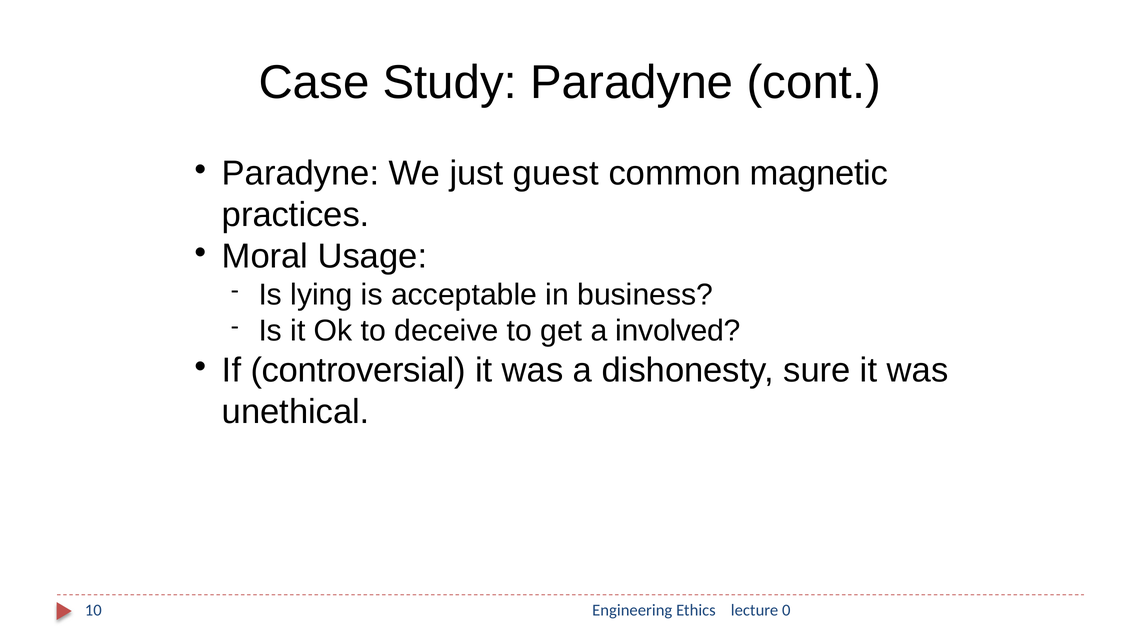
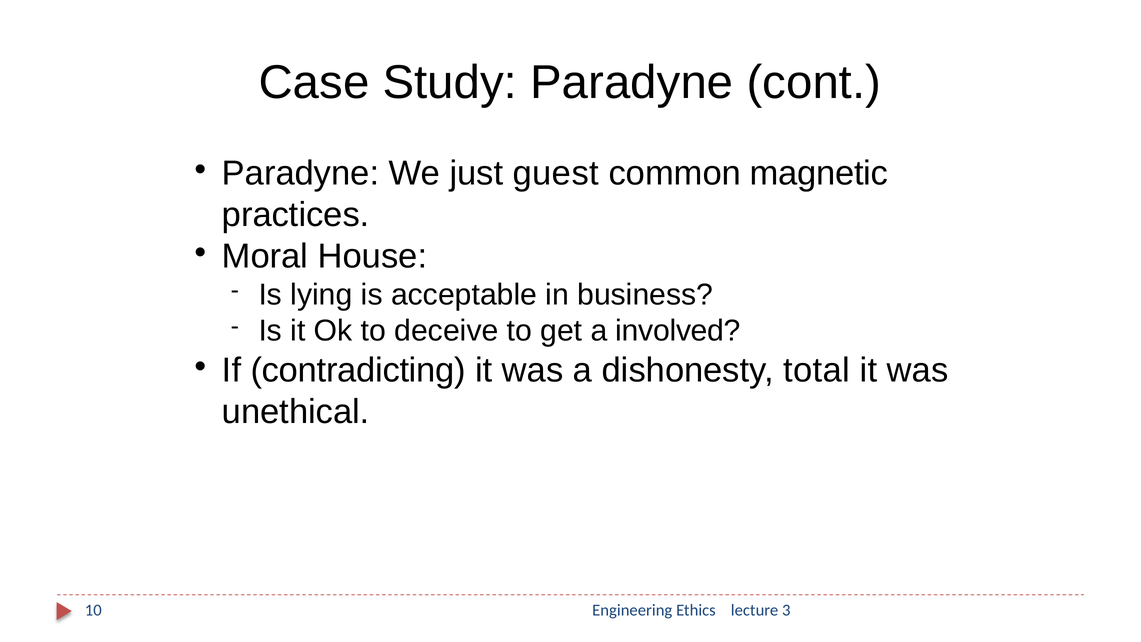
Usage: Usage -> House (372, 256)
controversial: controversial -> contradicting (358, 370)
sure: sure -> total (817, 370)
0: 0 -> 3 (786, 610)
